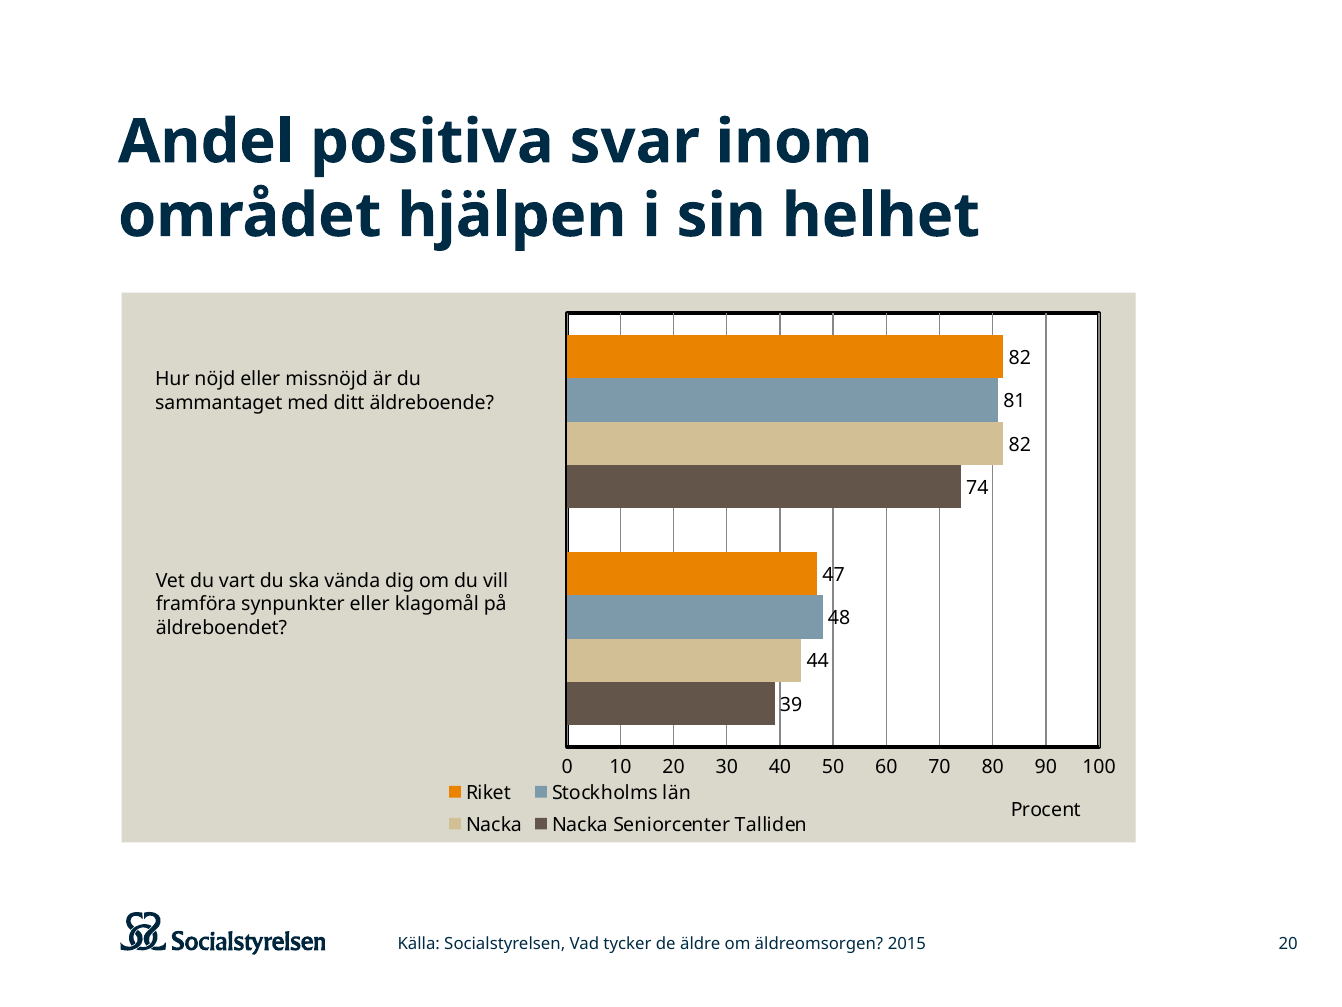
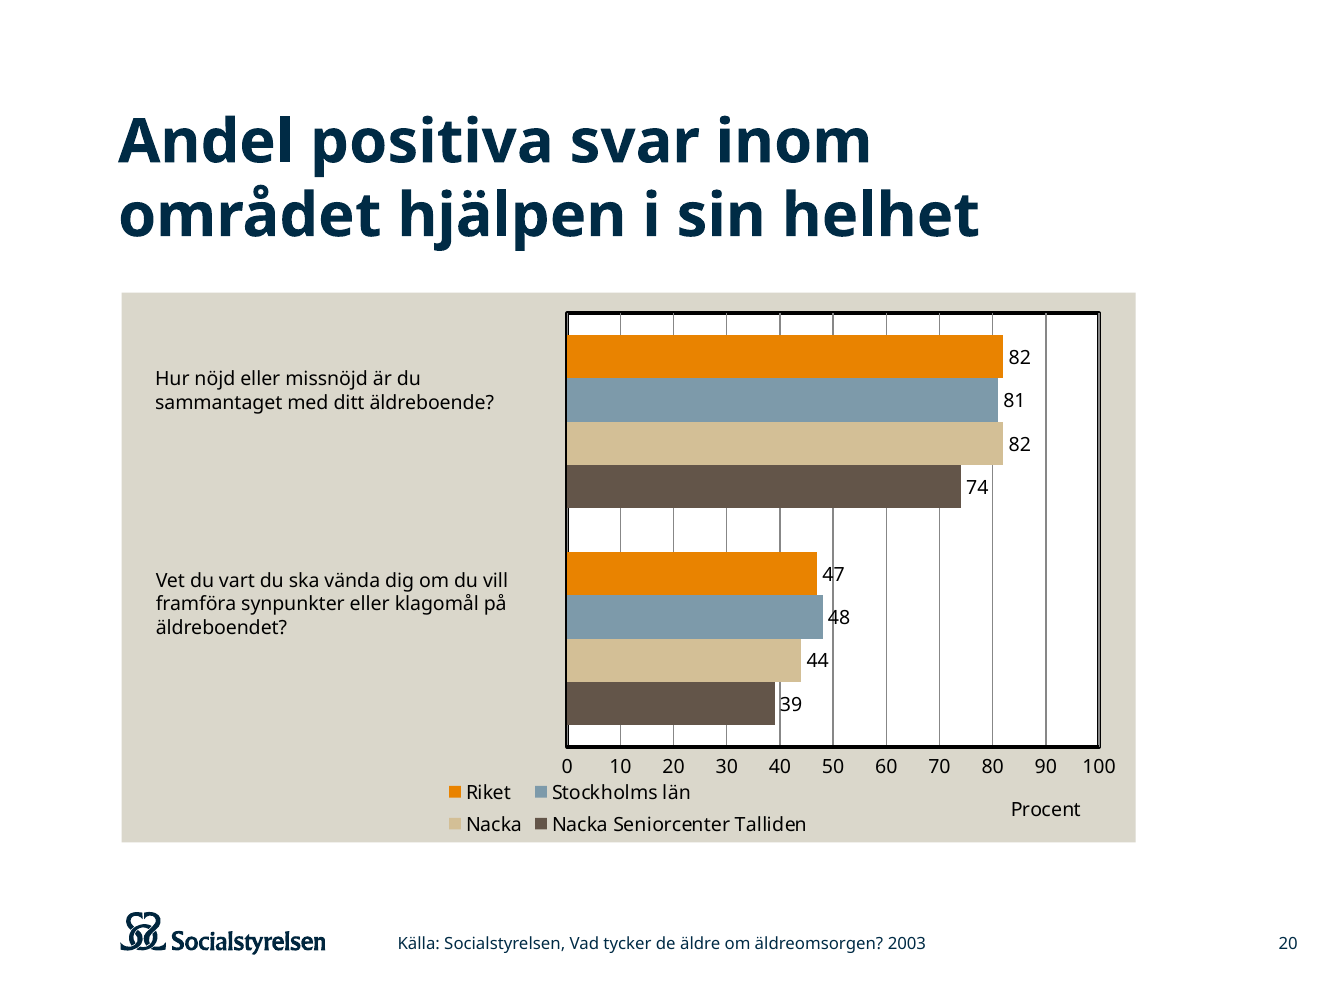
2015: 2015 -> 2003 (907, 943)
